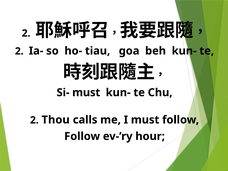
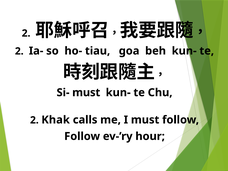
Thou: Thou -> Khak (56, 120)
